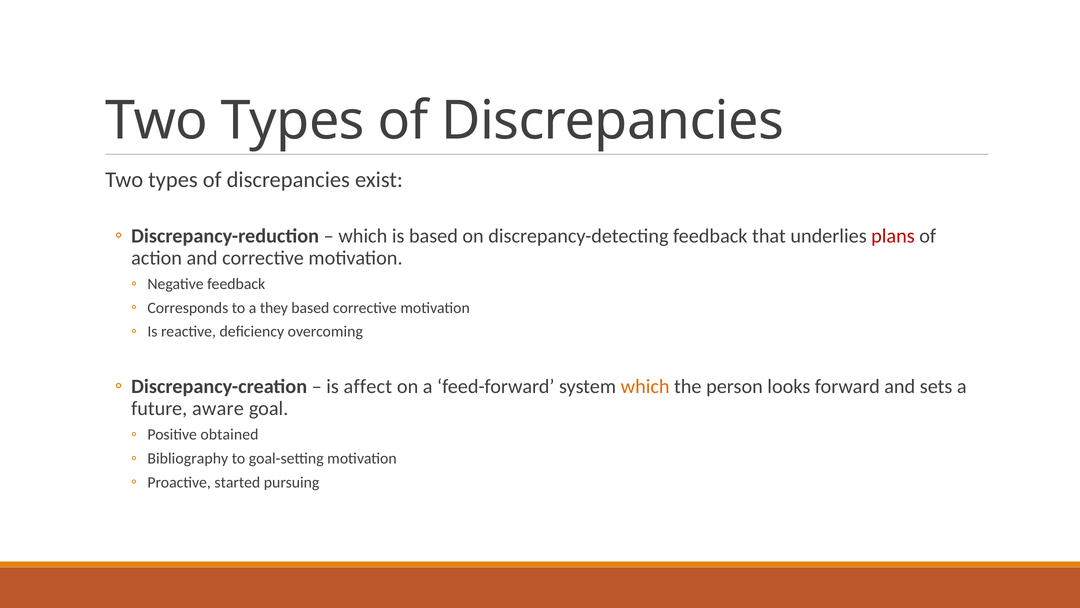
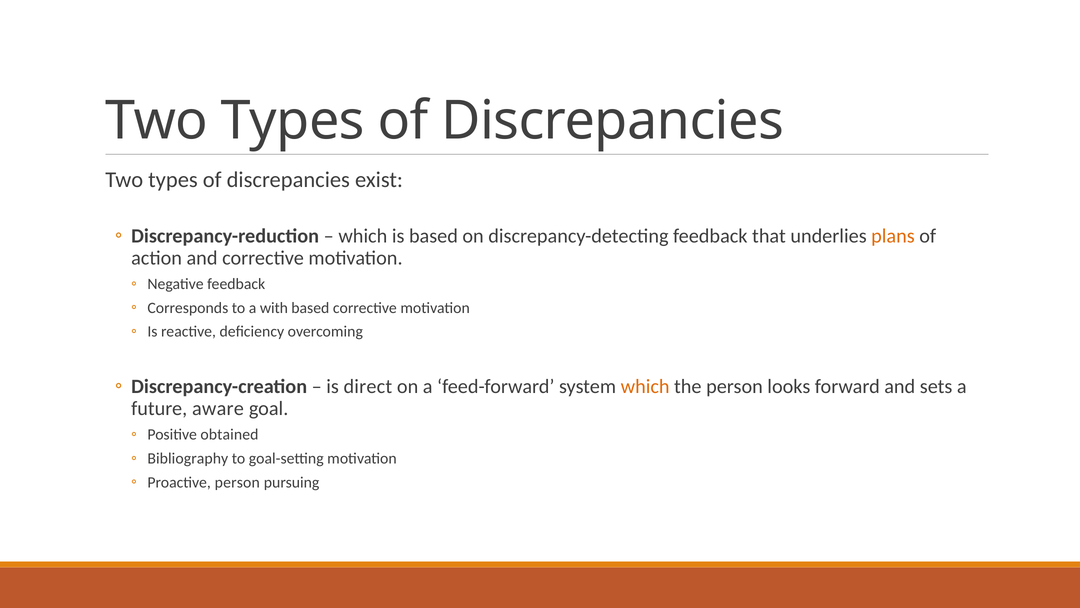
plans colour: red -> orange (893, 236)
they: they -> with (274, 308)
affect: affect -> direct (368, 386)
Proactive started: started -> person (237, 482)
